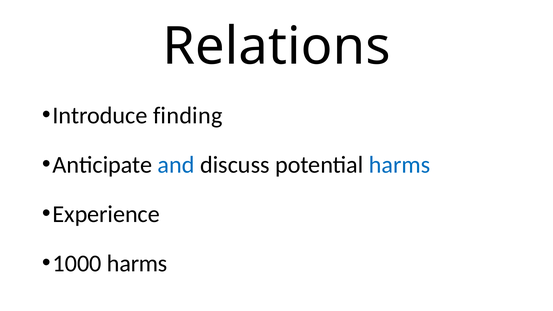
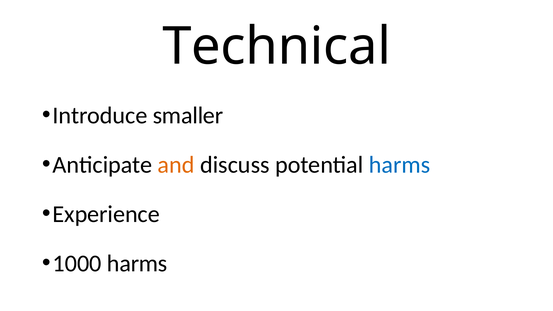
Relations: Relations -> Technical (277, 47)
finding: finding -> smaller (188, 116)
and colour: blue -> orange (176, 165)
